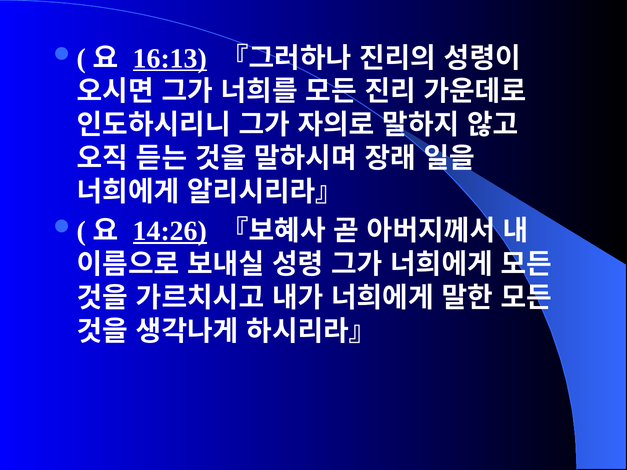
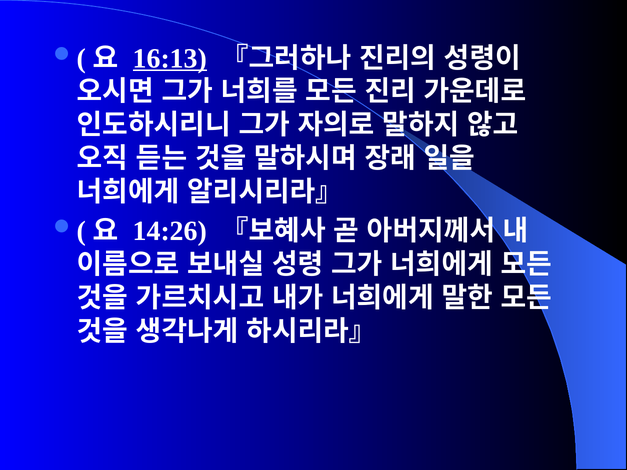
14:26 underline: present -> none (170, 231)
